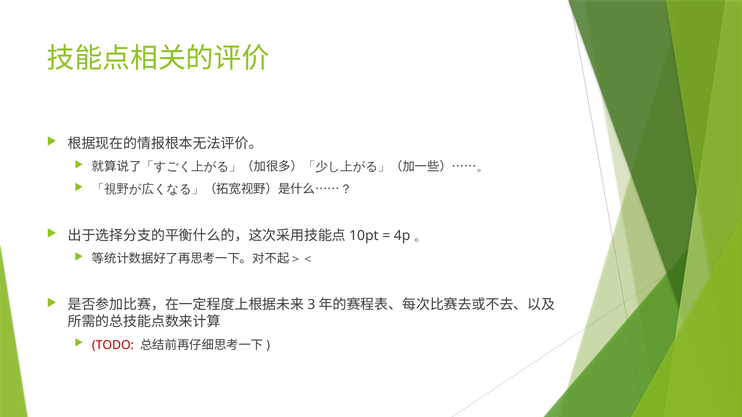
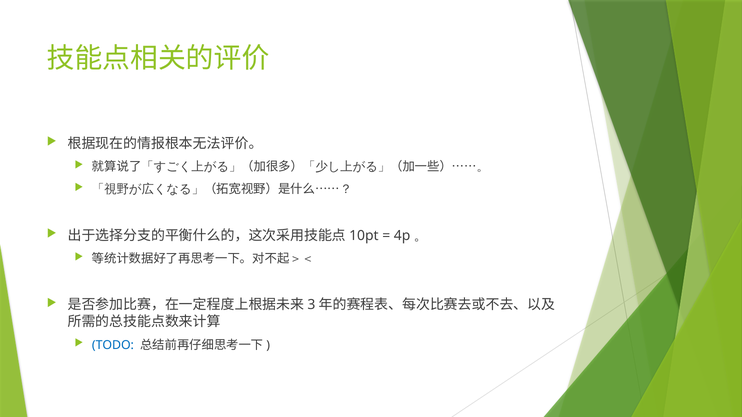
TODO colour: red -> blue (113, 345)
